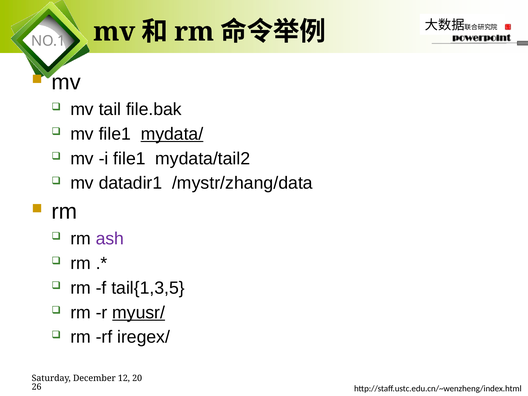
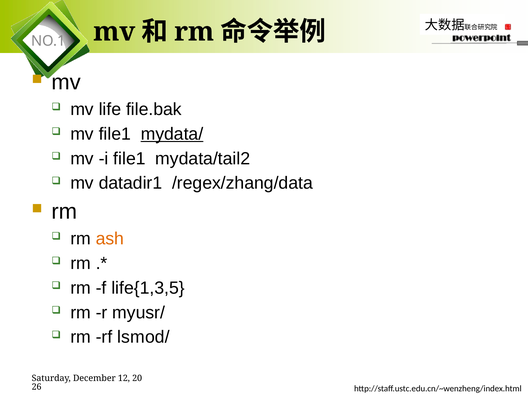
tail: tail -> life (110, 109)
/mystr/zhang/data: /mystr/zhang/data -> /regex/zhang/data (242, 183)
ash colour: purple -> orange (110, 239)
tail{1,3,5: tail{1,3,5 -> life{1,3,5 (148, 288)
myusr/ underline: present -> none (139, 313)
iregex/: iregex/ -> lsmod/ (144, 337)
